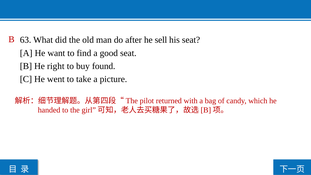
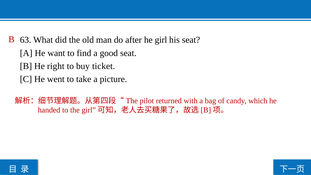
sell: sell -> girl (161, 40)
found: found -> ticket (104, 66)
